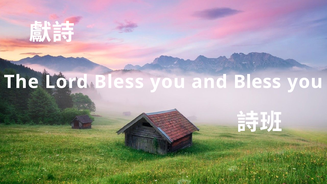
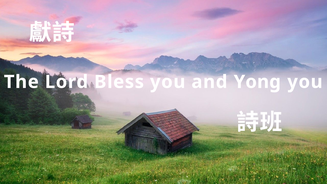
and Bless: Bless -> Yong (257, 82)
